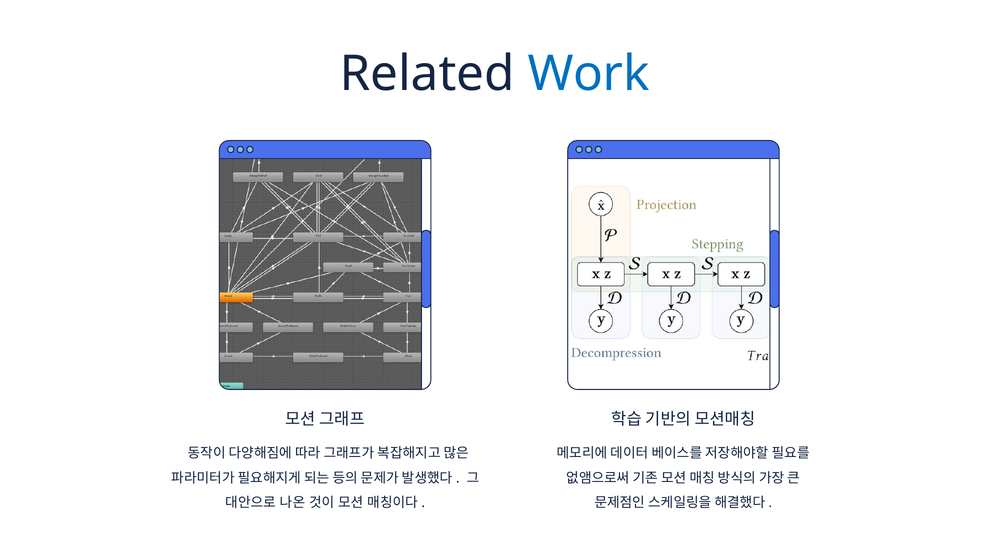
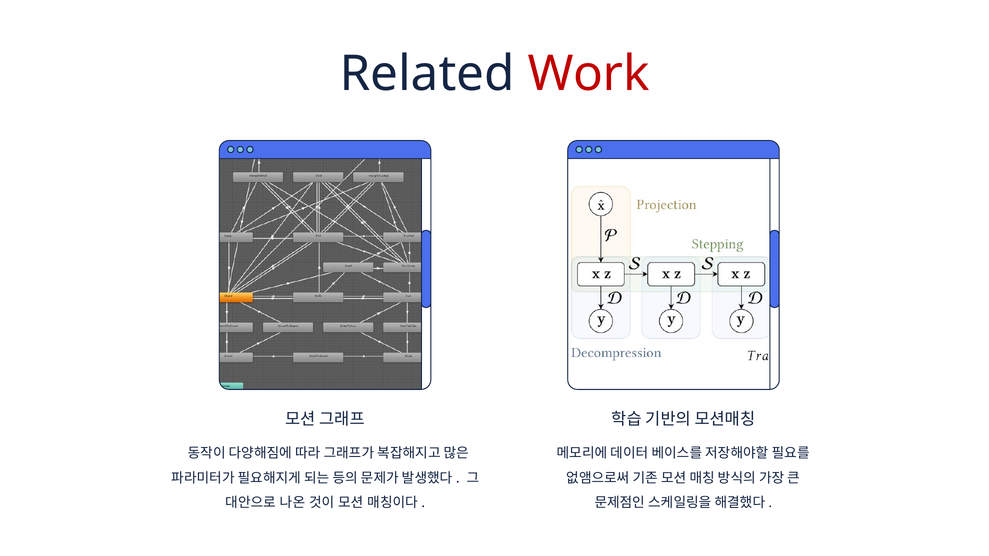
Work colour: blue -> red (589, 74)
